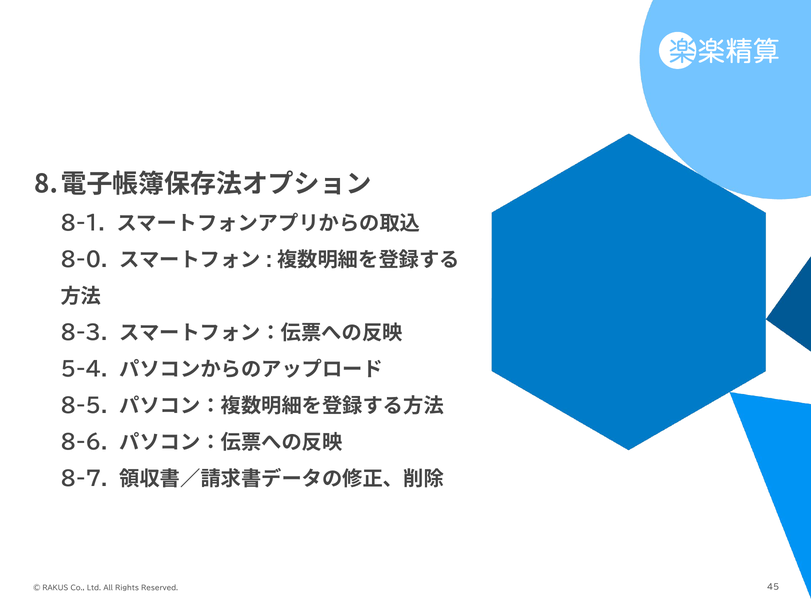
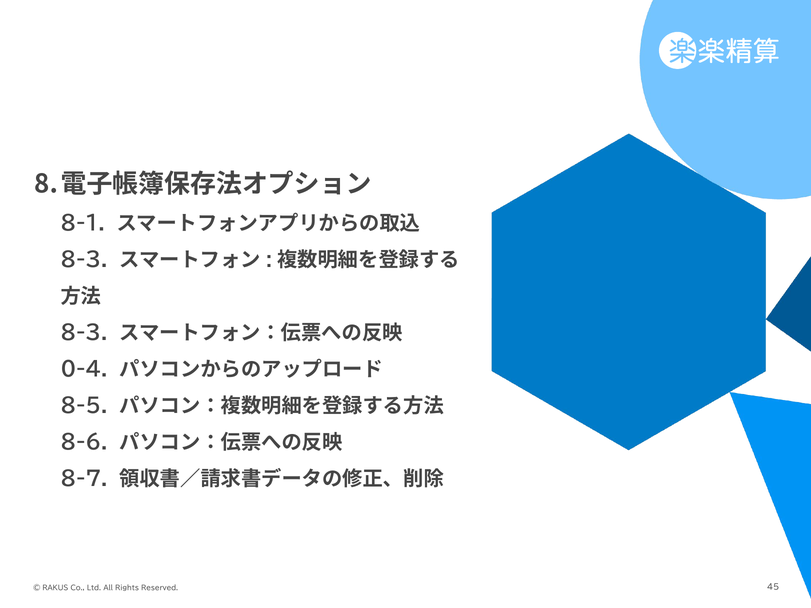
8-0: 8-0 -> 8-3 (84, 260)
5-4: 5-4 -> 0-4 (84, 370)
